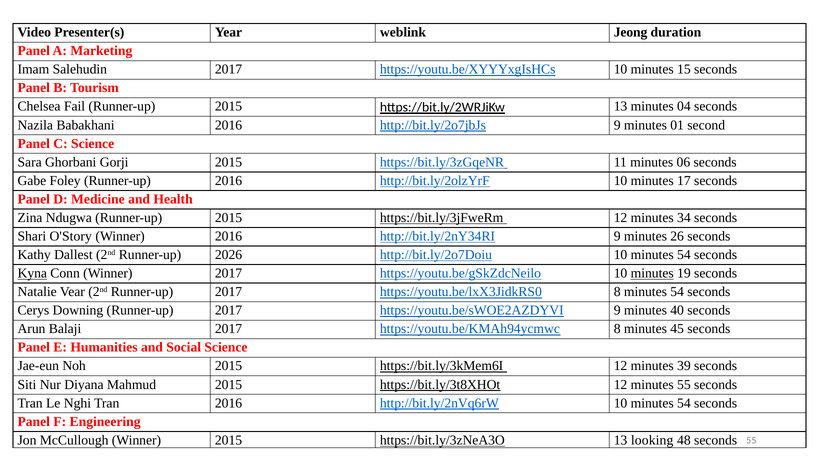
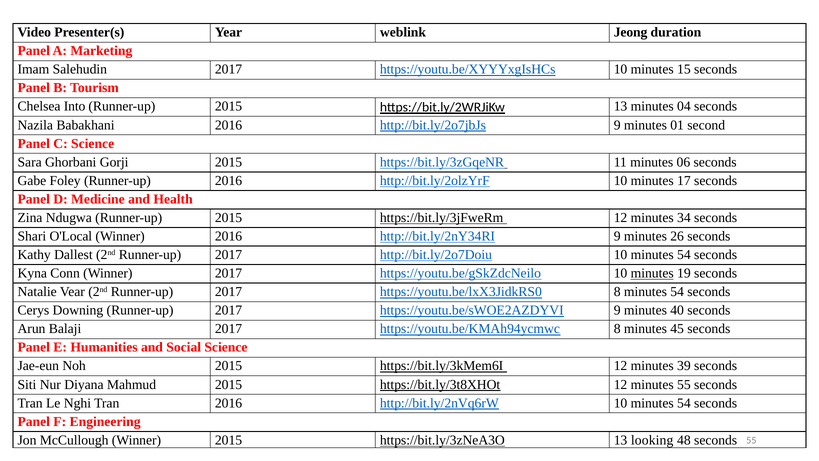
Fail: Fail -> Into (75, 106)
O'Story: O'Story -> O'Local (71, 236)
Dallest 2nd Runner-up 2026: 2026 -> 2017 (229, 255)
Kyna underline: present -> none (32, 273)
